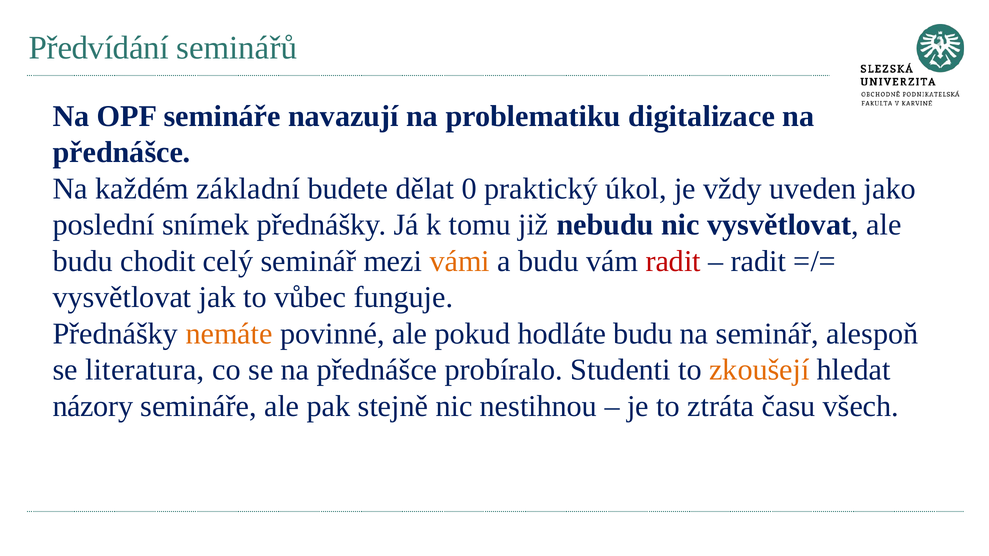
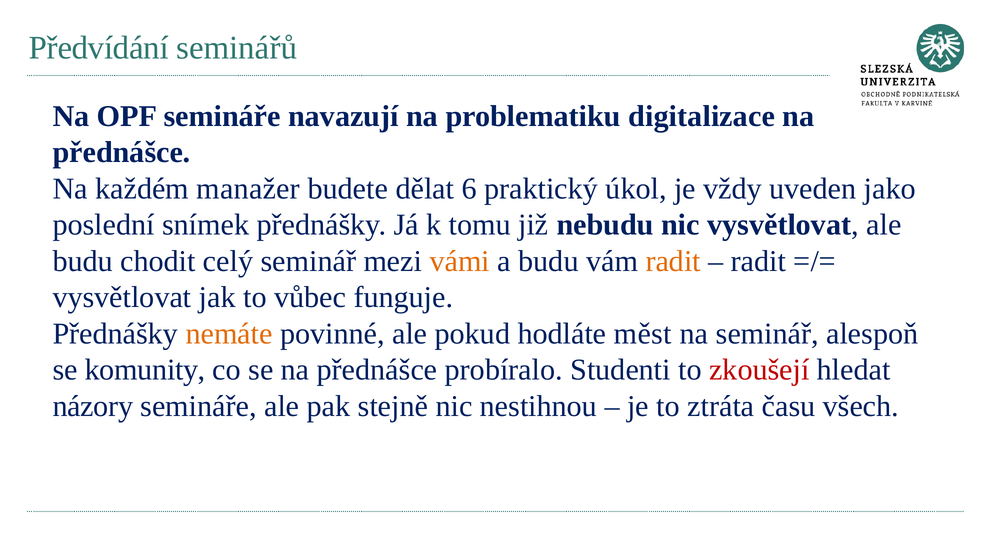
základní: základní -> manažer (248, 189)
0: 0 -> 6 (469, 189)
radit colour: red -> orange (673, 261)
hodláte budu: budu -> měst (643, 334)
literatura: literatura -> komunity (145, 370)
zkoušejí colour: orange -> red (759, 370)
